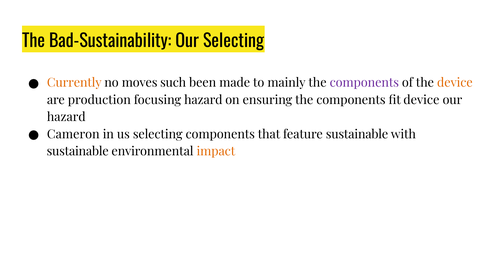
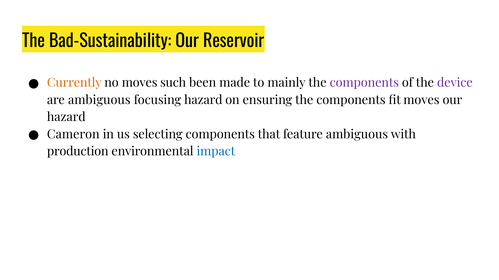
Our Selecting: Selecting -> Reservoir (234, 41)
device colour: orange -> purple (455, 83)
are production: production -> ambiguous (99, 100)
fit device: device -> moves (421, 100)
feature sustainable: sustainable -> ambiguous (357, 135)
sustainable: sustainable -> production (78, 152)
impact colour: orange -> blue (216, 152)
